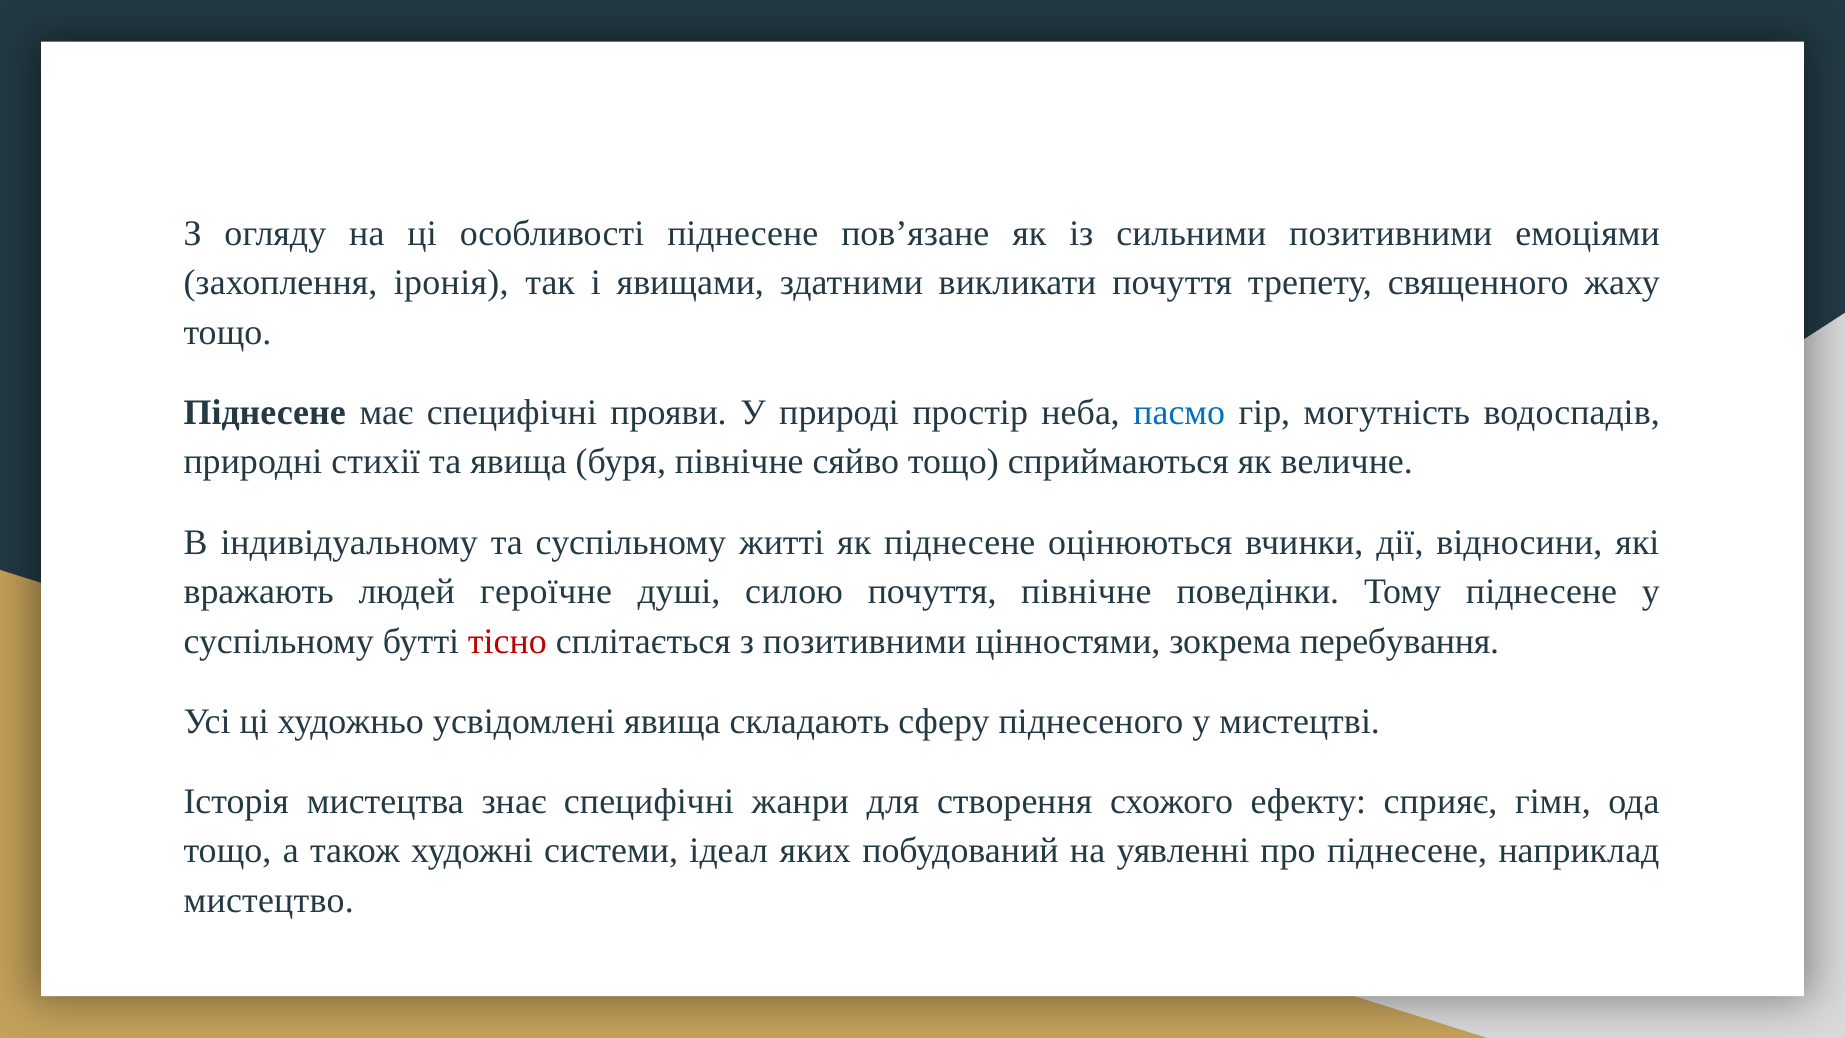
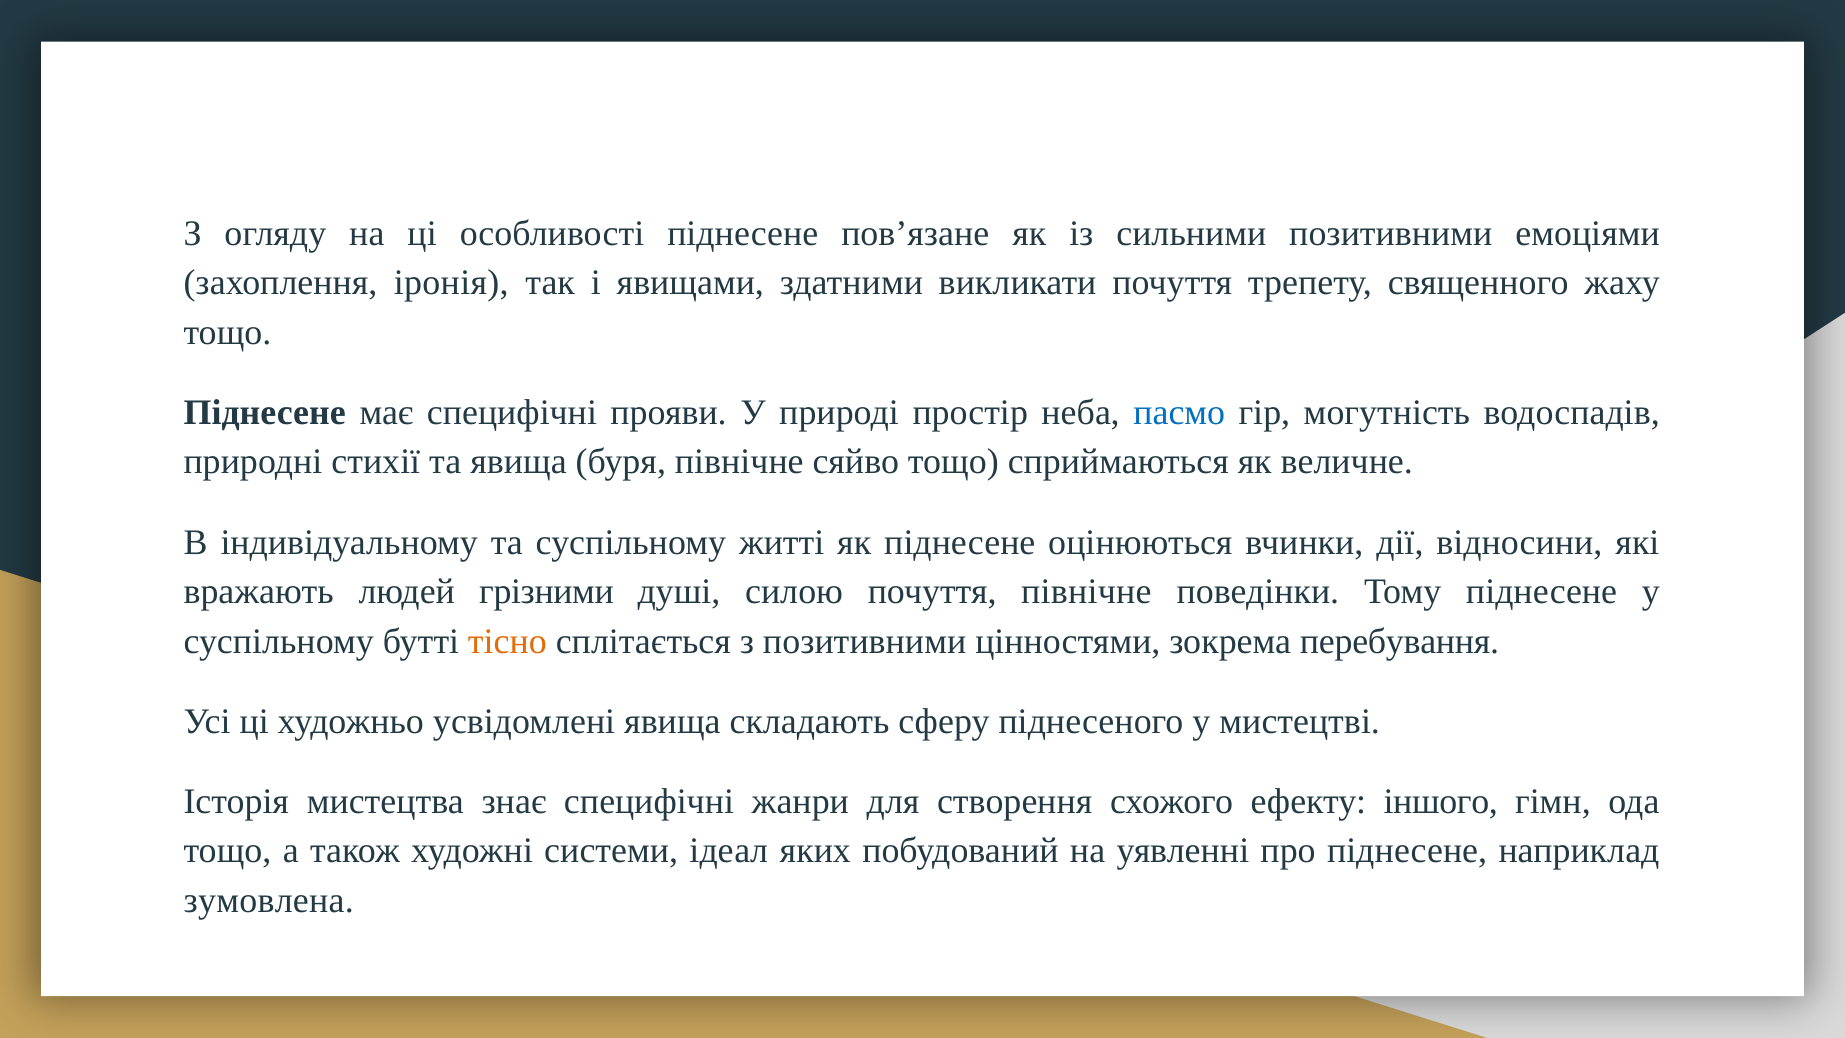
героїчне: героїчне -> грізними (546, 592)
тісно colour: red -> orange (507, 641)
сприяє: сприяє -> іншого (1441, 801)
мистецтво: мистецтво -> зумовлена (269, 900)
